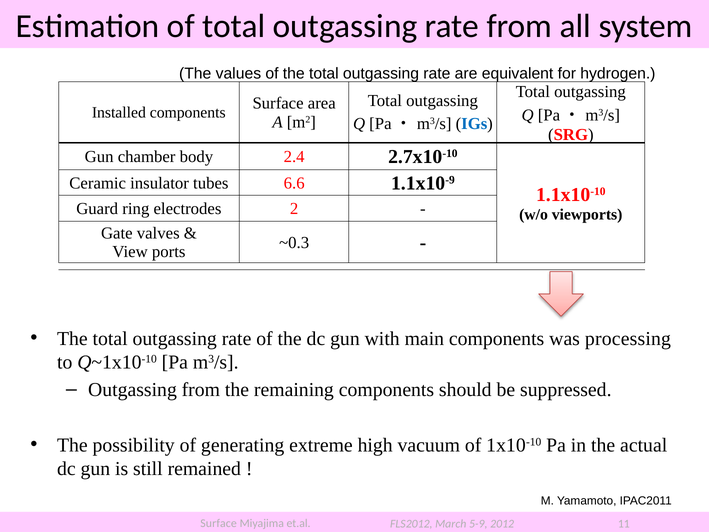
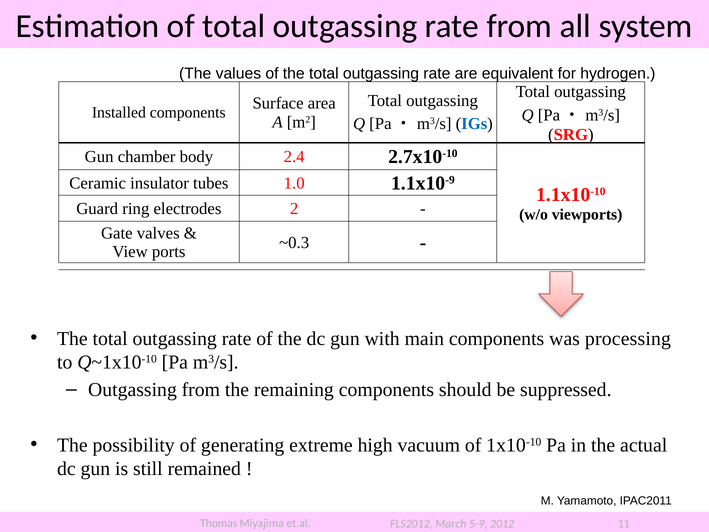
6.6: 6.6 -> 1.0 (294, 183)
Surface: Surface -> Thomas (219, 523)
